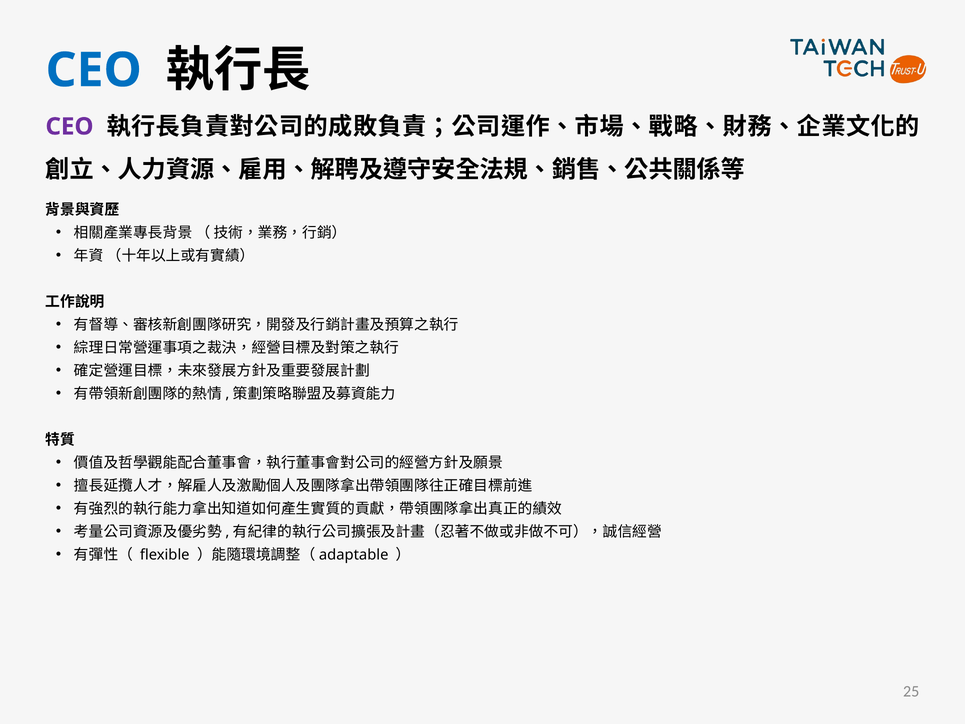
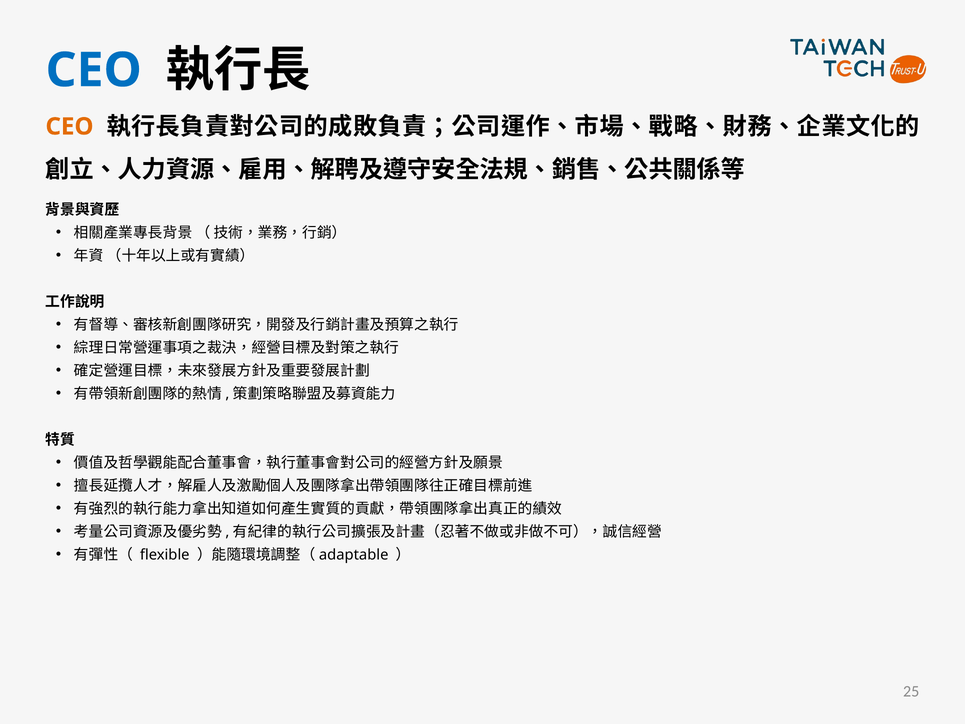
CEO colour: purple -> orange (69, 127)
